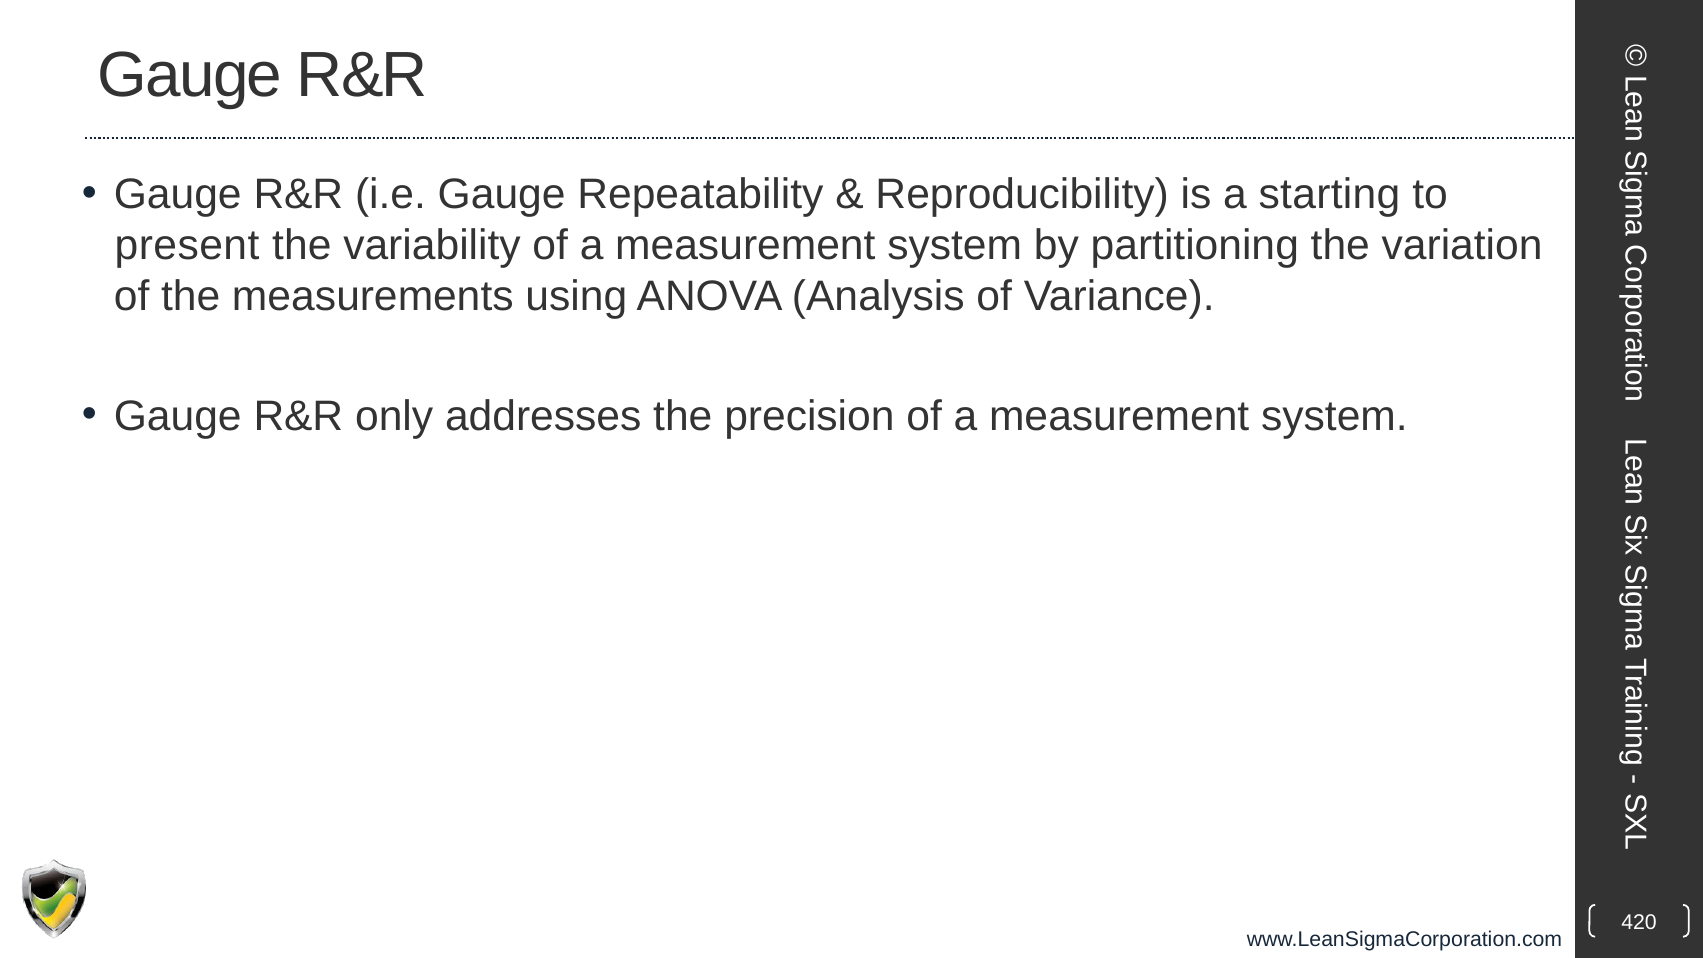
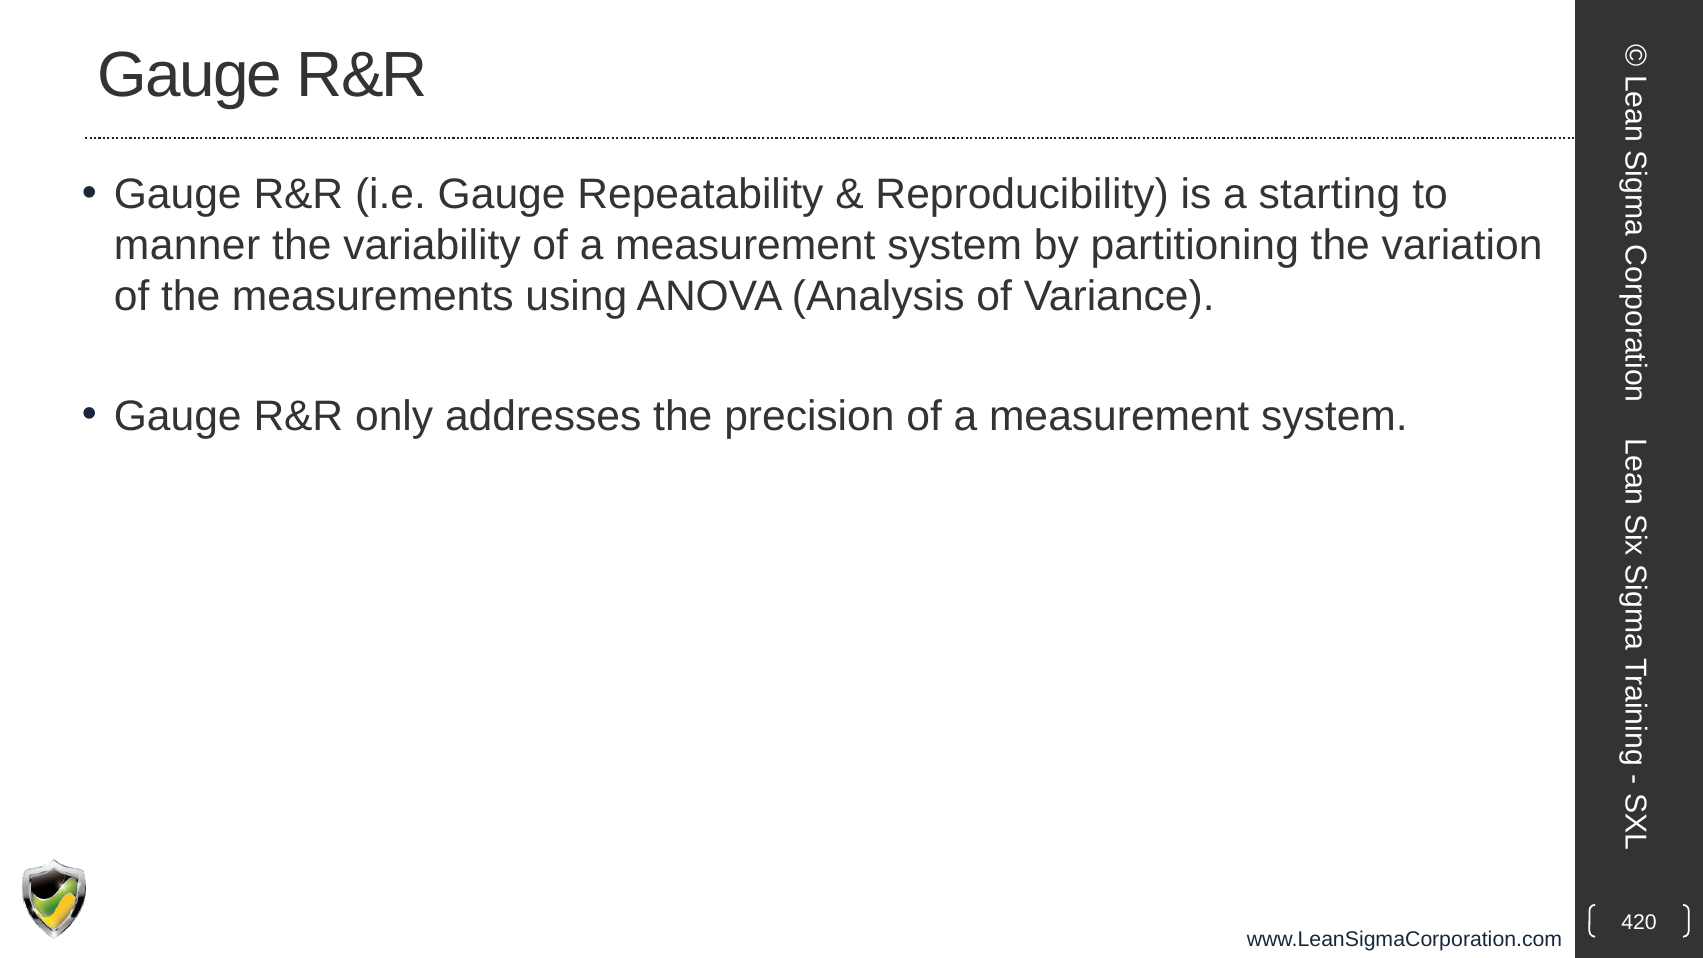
present: present -> manner (187, 246)
